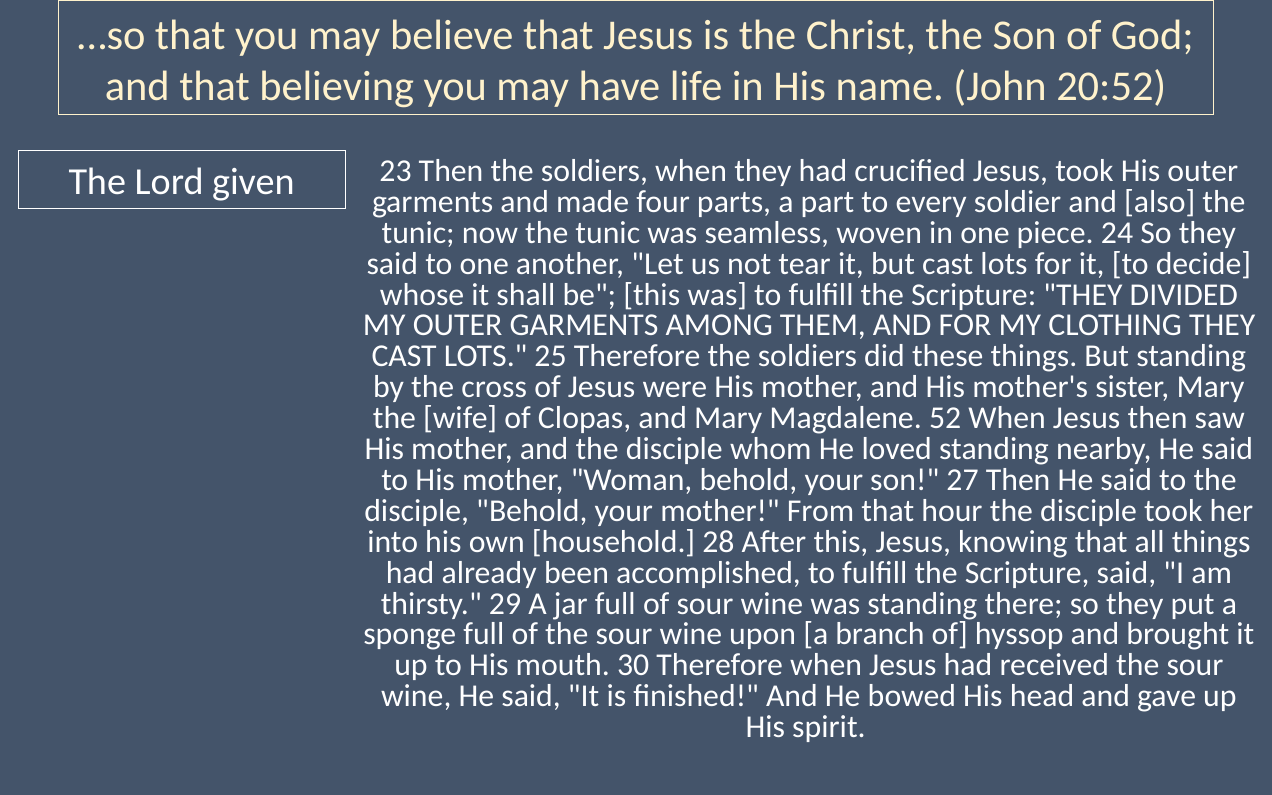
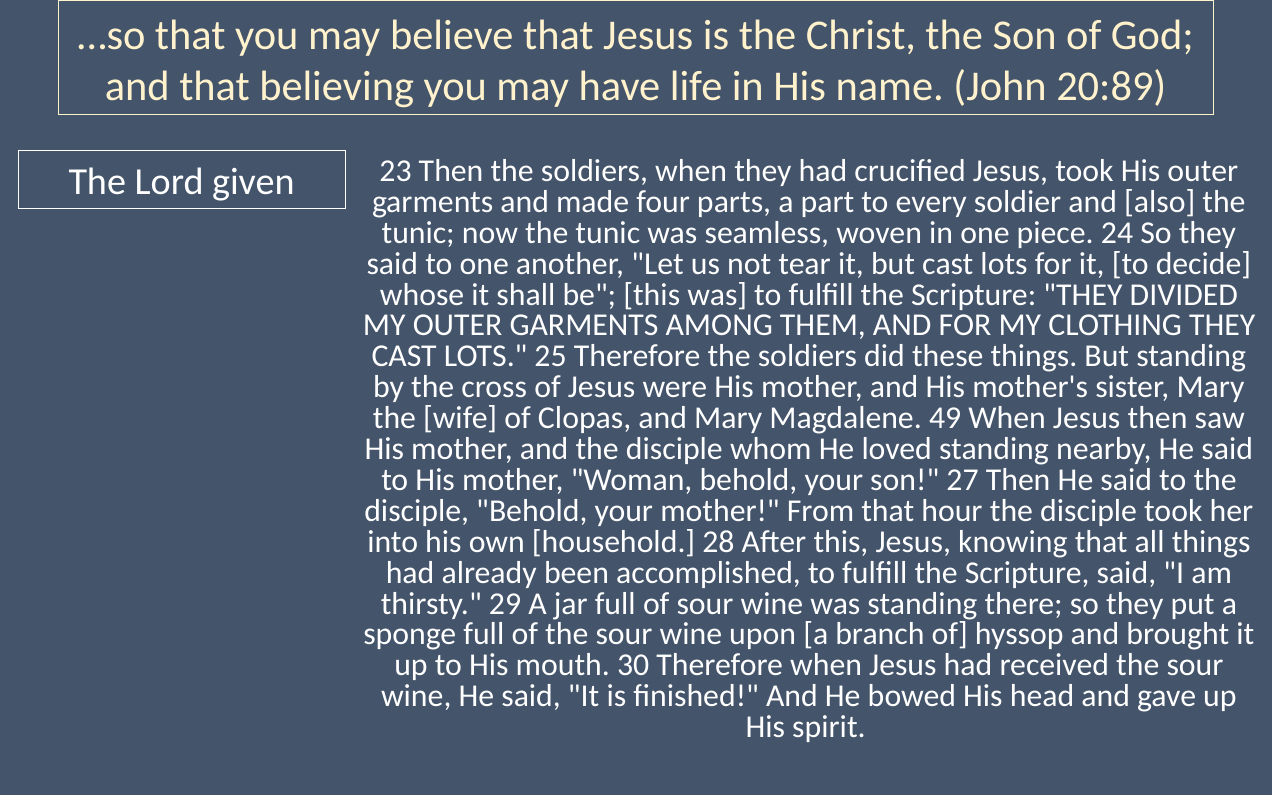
20:52: 20:52 -> 20:89 (1111, 86)
52: 52 -> 49 (945, 418)
